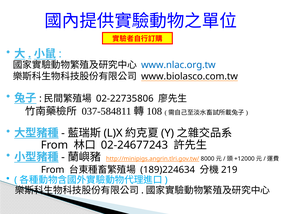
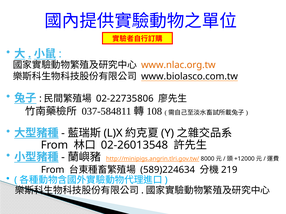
www.nlac.org.tw colour: blue -> orange (178, 65)
02-24677243: 02-24677243 -> 02-26013548 (135, 145)
189)224634: 189)224634 -> 589)224634 (168, 170)
